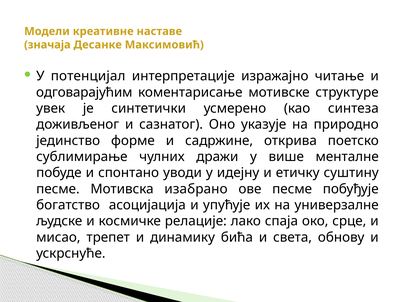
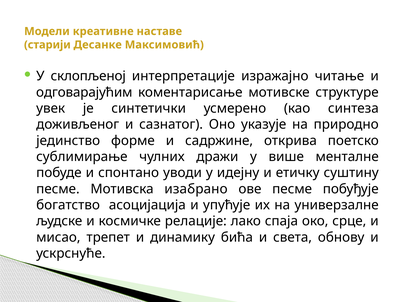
значаја: значаја -> старији (47, 45)
потенцијал: потенцијал -> склопљеној (88, 76)
